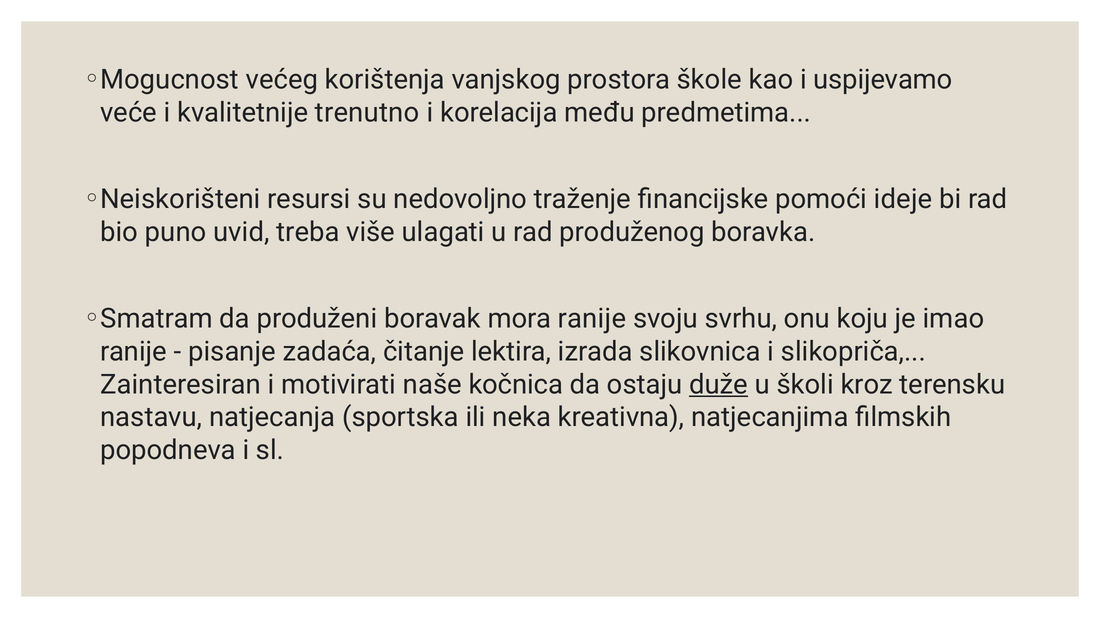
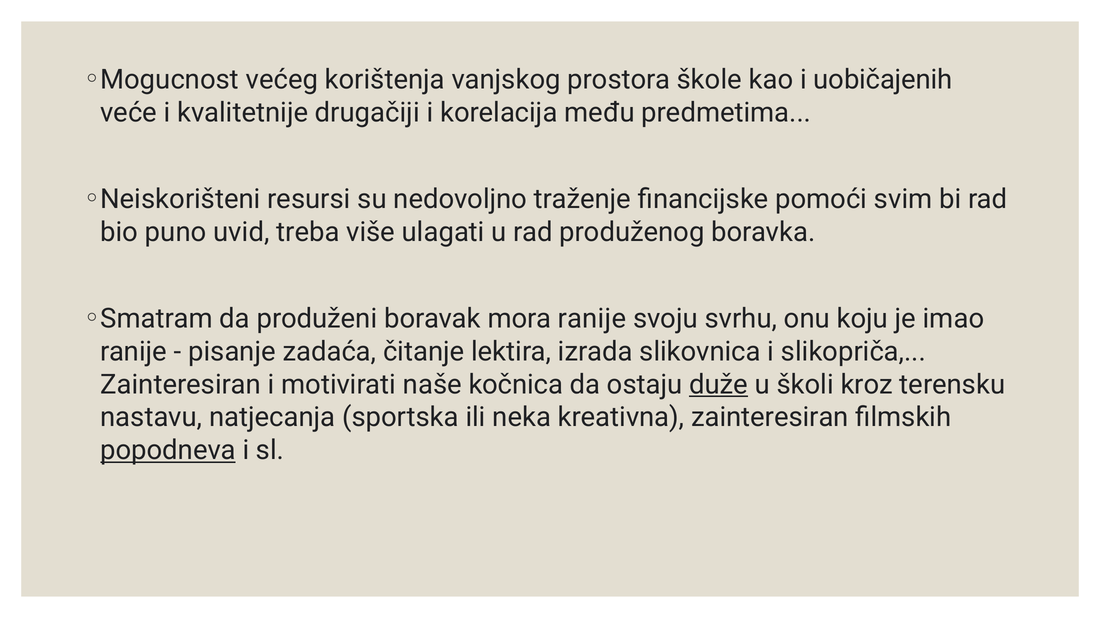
uspijevamo: uspijevamo -> uobičajenih (883, 80)
trenutno: trenutno -> drugačiji (367, 113)
ideje: ideje -> svim (903, 199)
kreativna natjecanjima: natjecanjima -> zainteresiran (770, 418)
popodneva underline: none -> present (168, 451)
